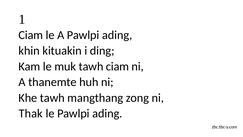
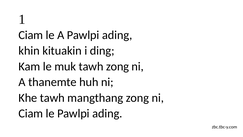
tawh ciam: ciam -> zong (118, 66)
Thak: Thak -> Ciam (31, 113)
